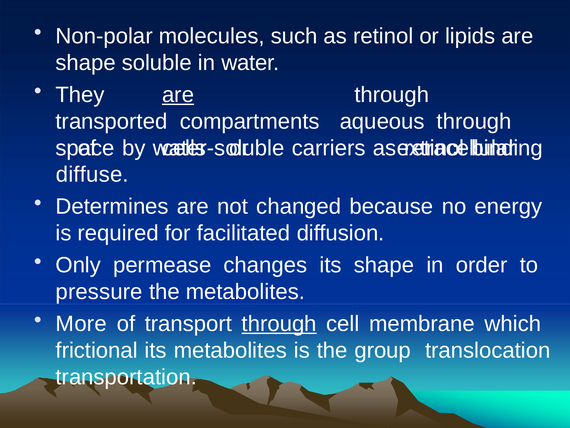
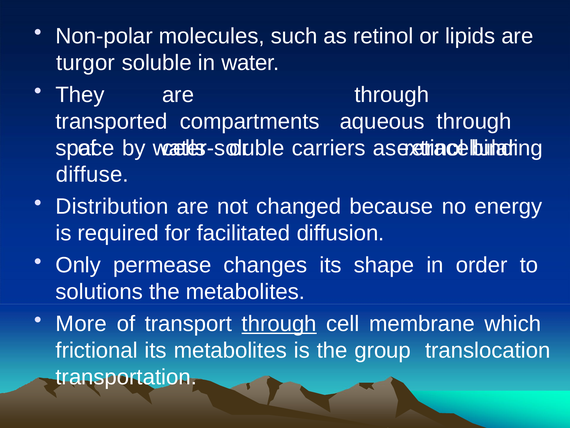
shape: shape -> turgor (86, 63)
are underline: present -> none (178, 95)
Determines: Determines -> Distribution (112, 206)
pressure: pressure -> solutions (99, 292)
